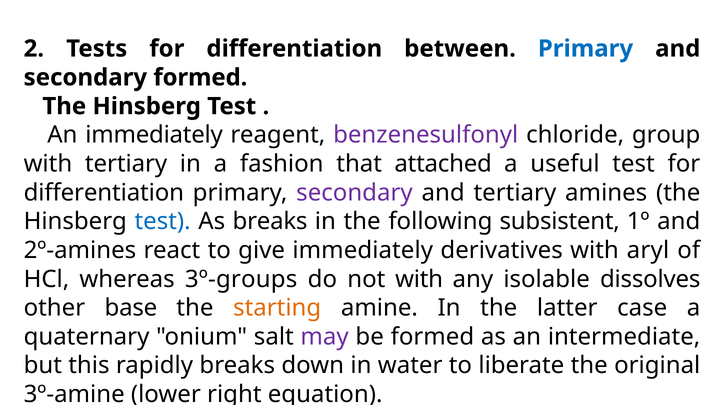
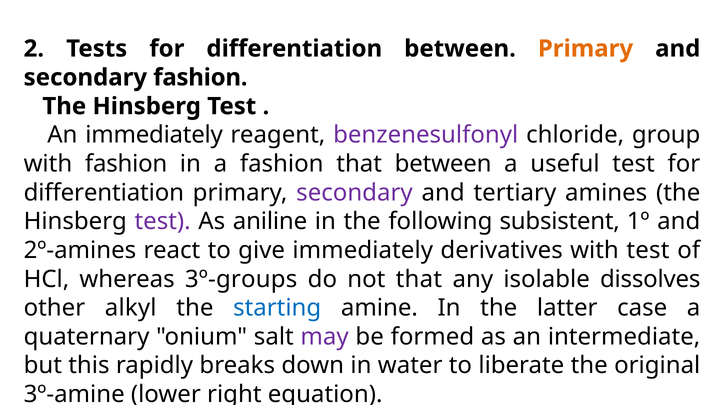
Primary colour: blue -> orange (586, 49)
secondary formed: formed -> fashion (200, 78)
with tertiary: tertiary -> fashion (126, 164)
that attached: attached -> between (443, 164)
test colour: blue -> purple (163, 222)
As breaks: breaks -> aniline (270, 222)
with aryl: aryl -> test (648, 251)
not with: with -> that (419, 279)
base: base -> alkyl (131, 308)
starting colour: orange -> blue (277, 308)
